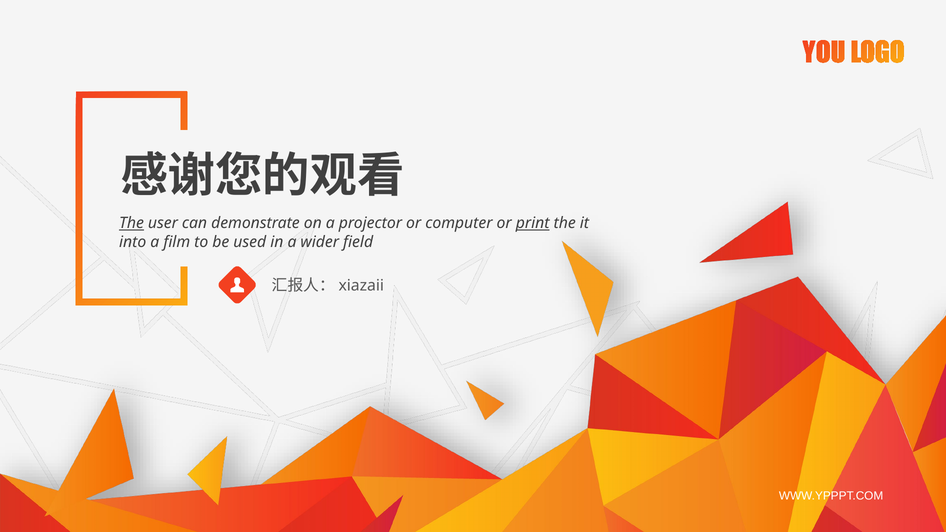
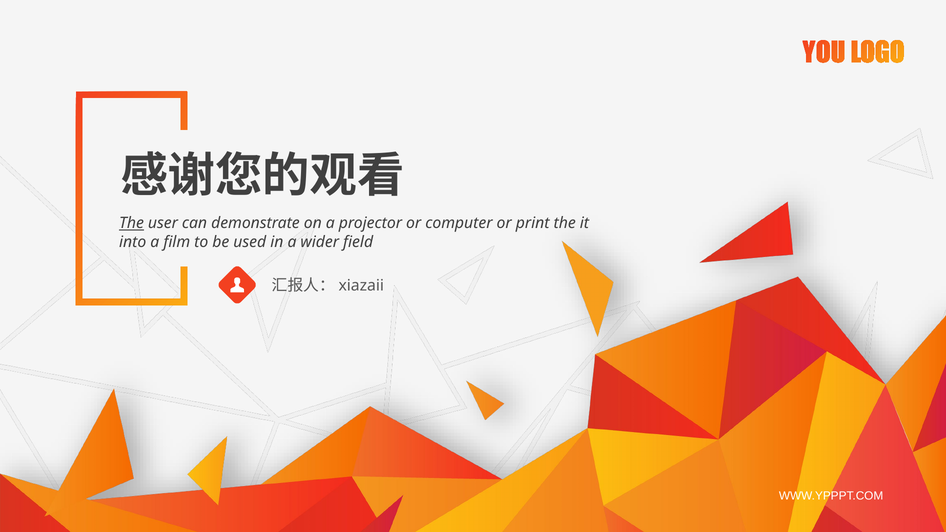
print underline: present -> none (533, 223)
